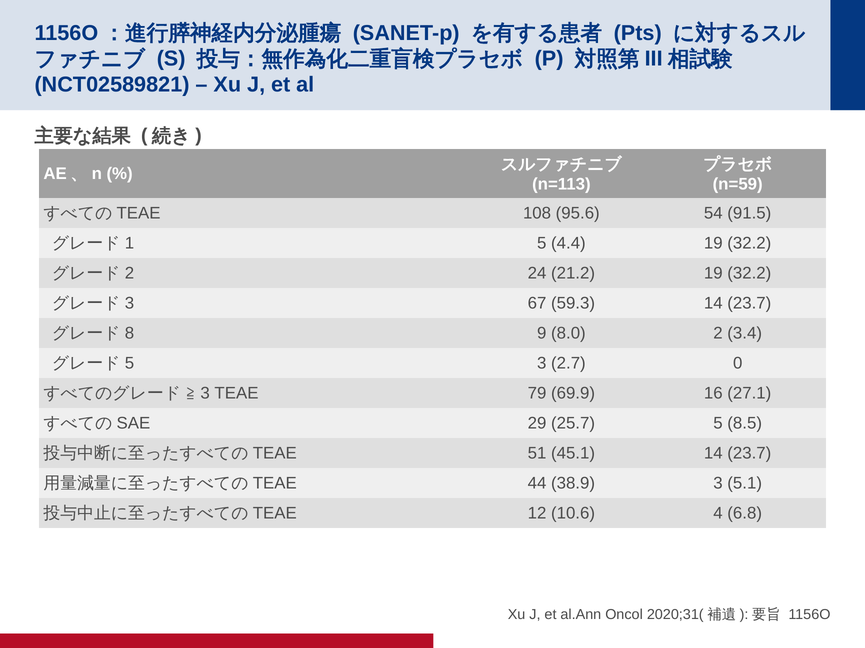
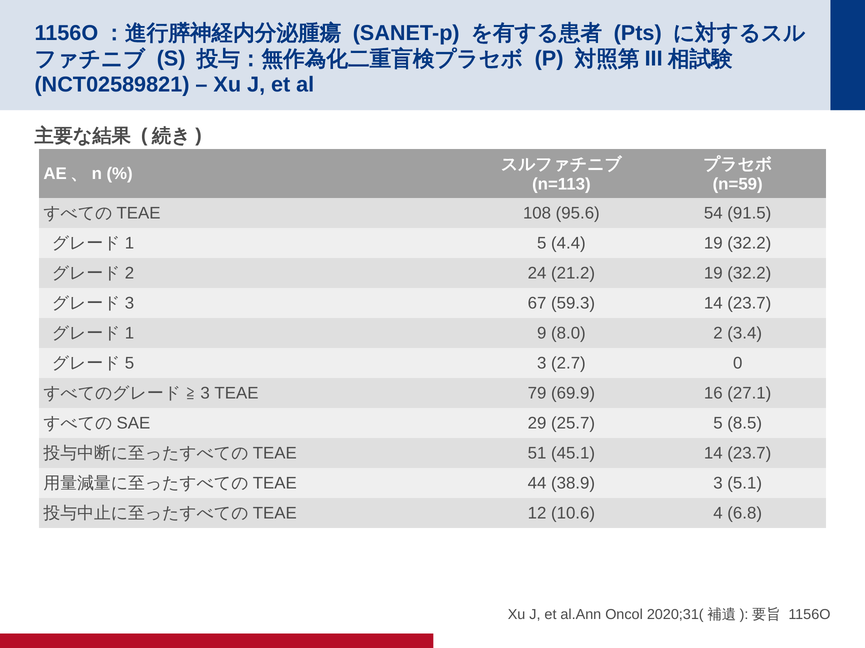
8: 8 -> 1 (129, 333)
